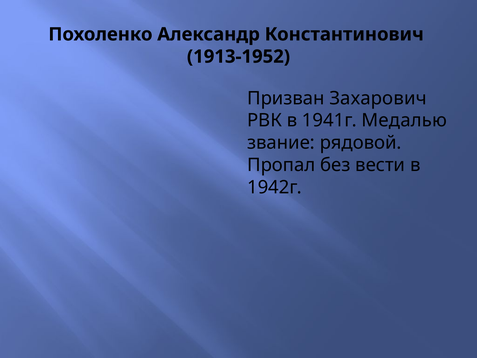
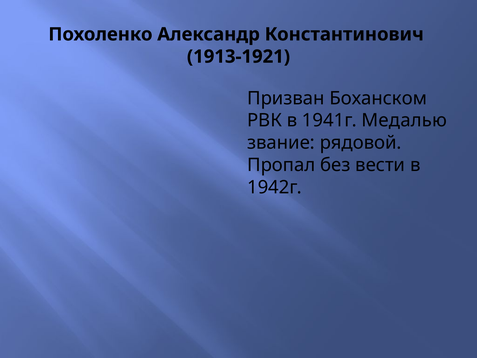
1913-1952: 1913-1952 -> 1913-1921 (238, 57)
Захарович: Захарович -> Боханском (378, 98)
